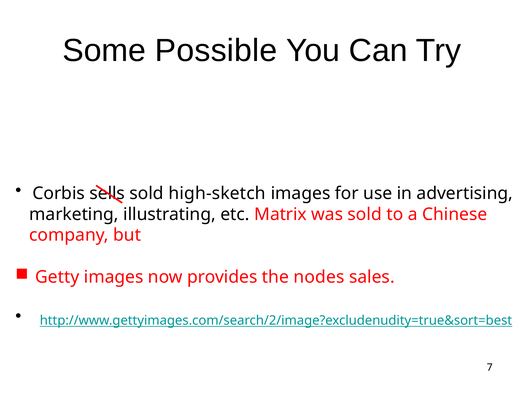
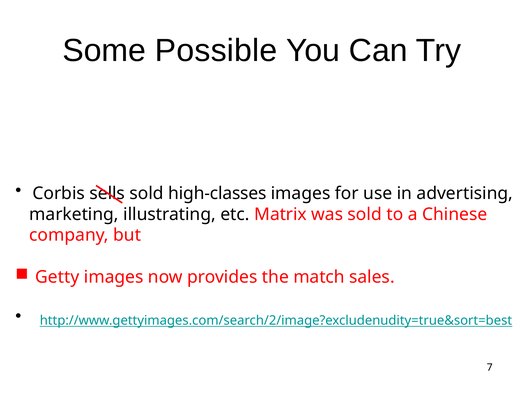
high-sketch: high-sketch -> high-classes (217, 193)
nodes: nodes -> match (319, 277)
